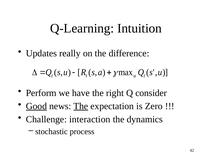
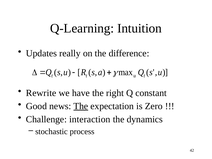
Perform: Perform -> Rewrite (41, 93)
consider: consider -> constant (151, 93)
Good underline: present -> none (36, 106)
